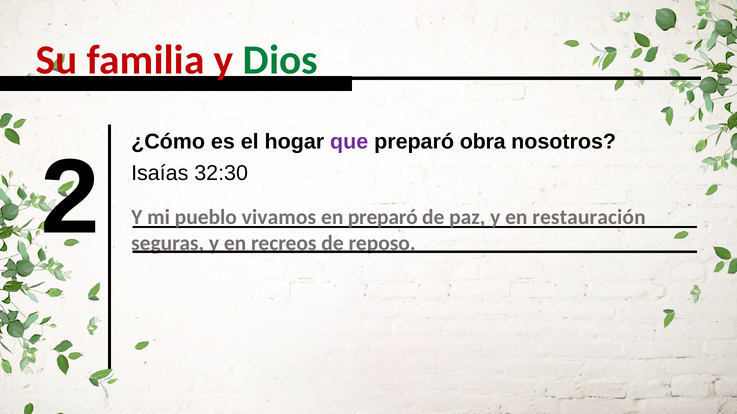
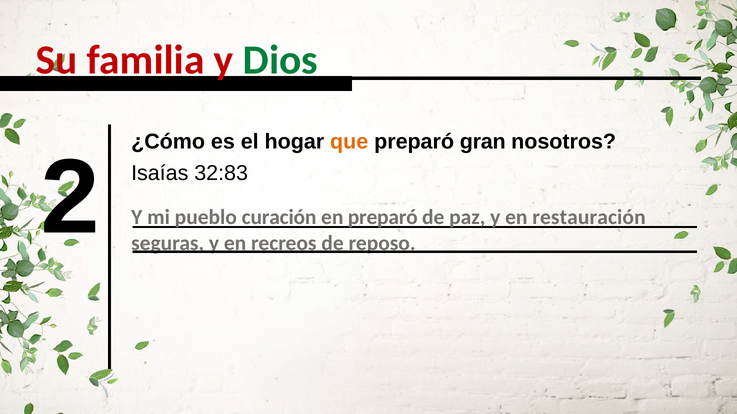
que colour: purple -> orange (349, 142)
obra: obra -> gran (483, 142)
vivamos: vivamos -> curación (279, 218)
32:30: 32:30 -> 32:83 (221, 173)
